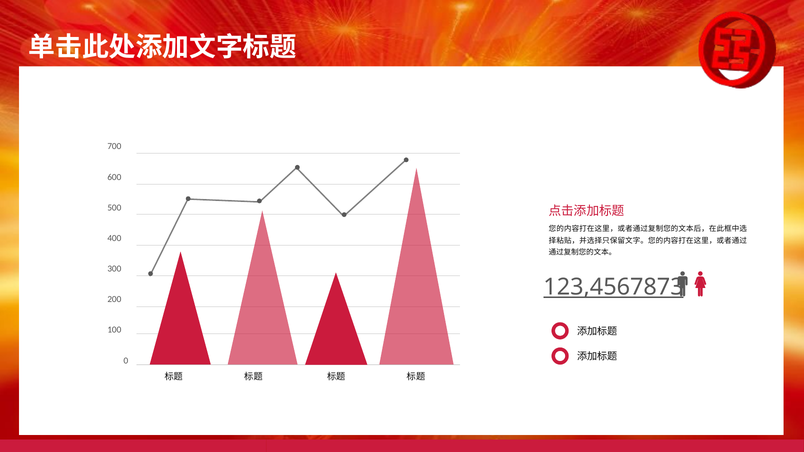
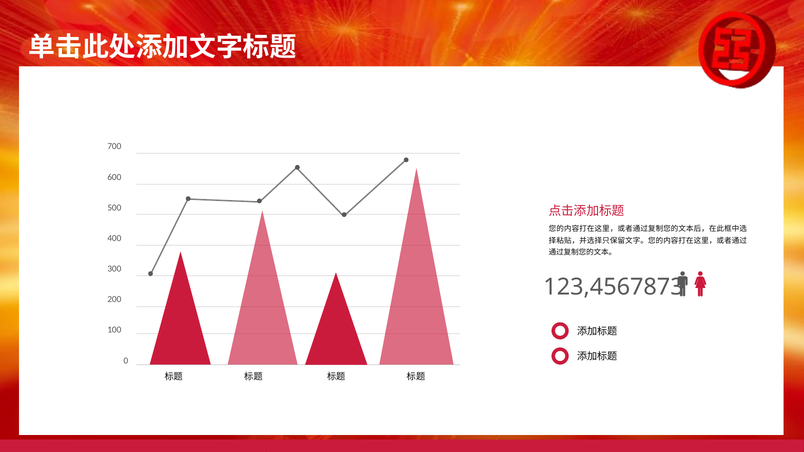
123,4567873 underline: present -> none (614, 287)
